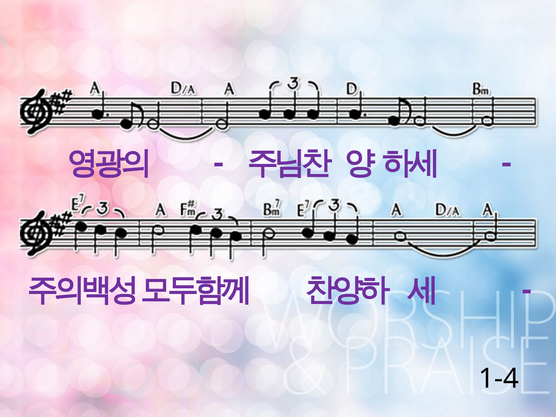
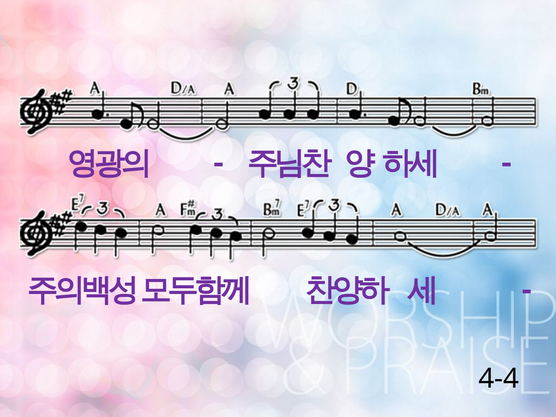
1-4: 1-4 -> 4-4 (499, 379)
